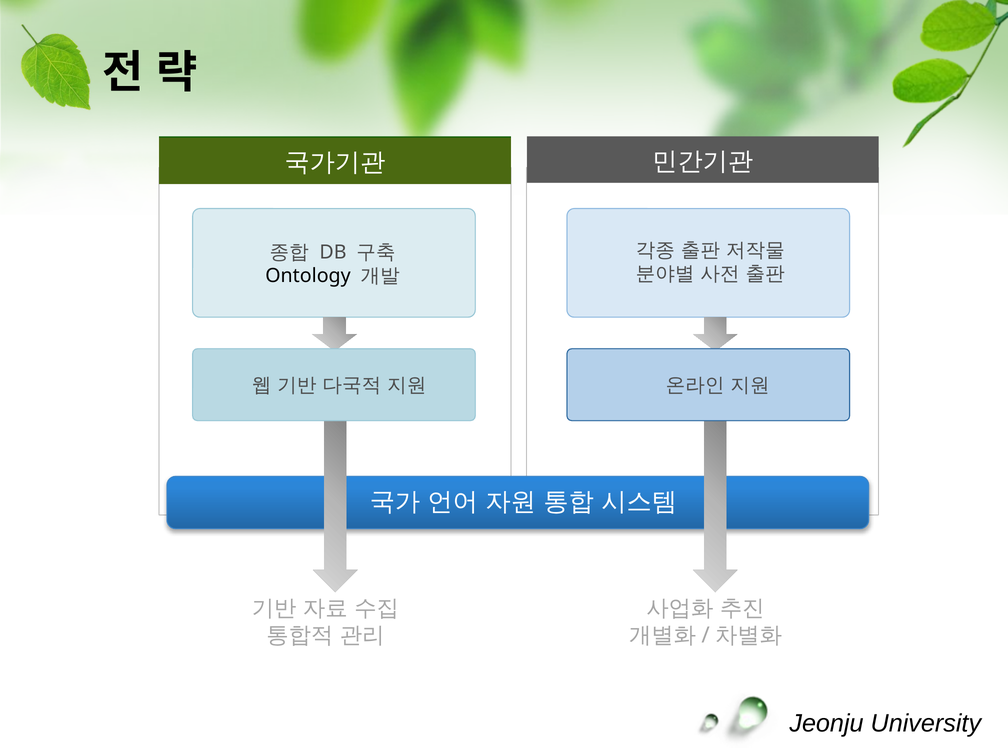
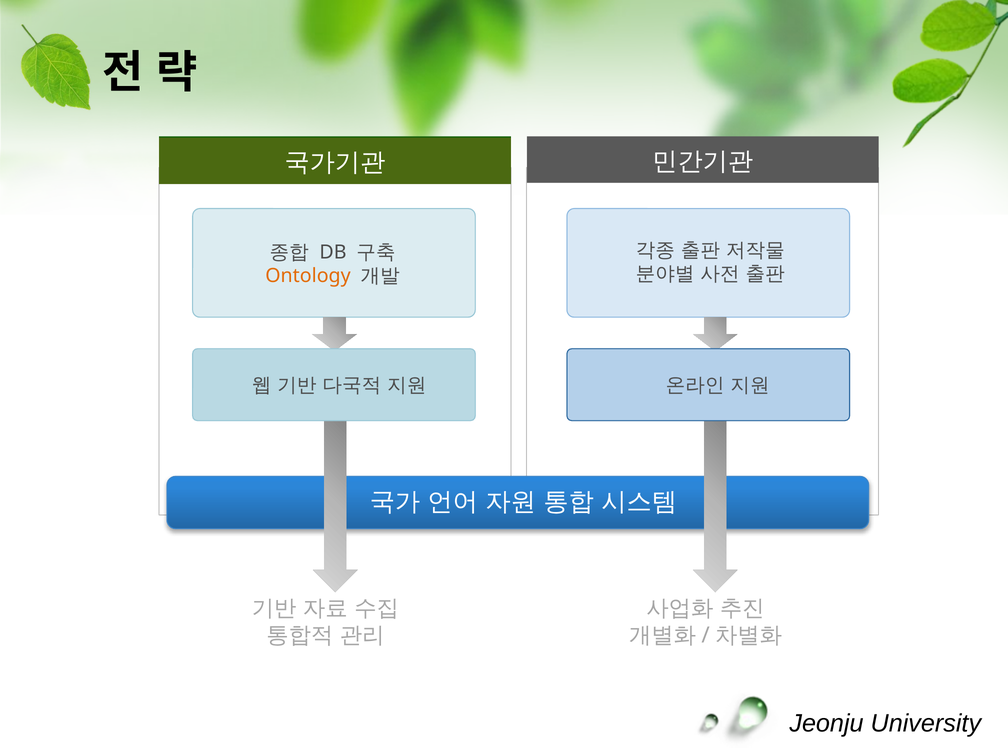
Ontology colour: black -> orange (308, 276)
